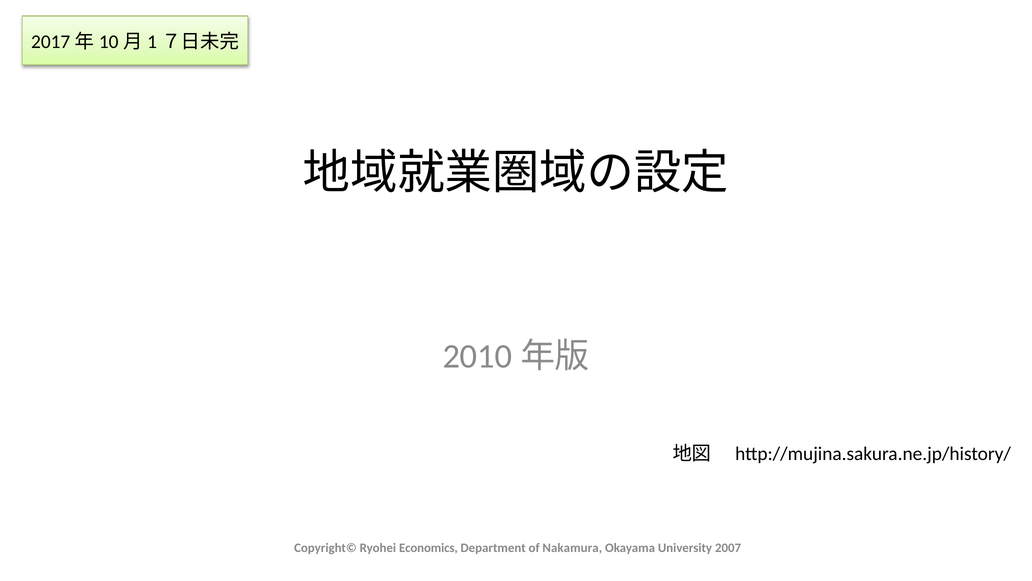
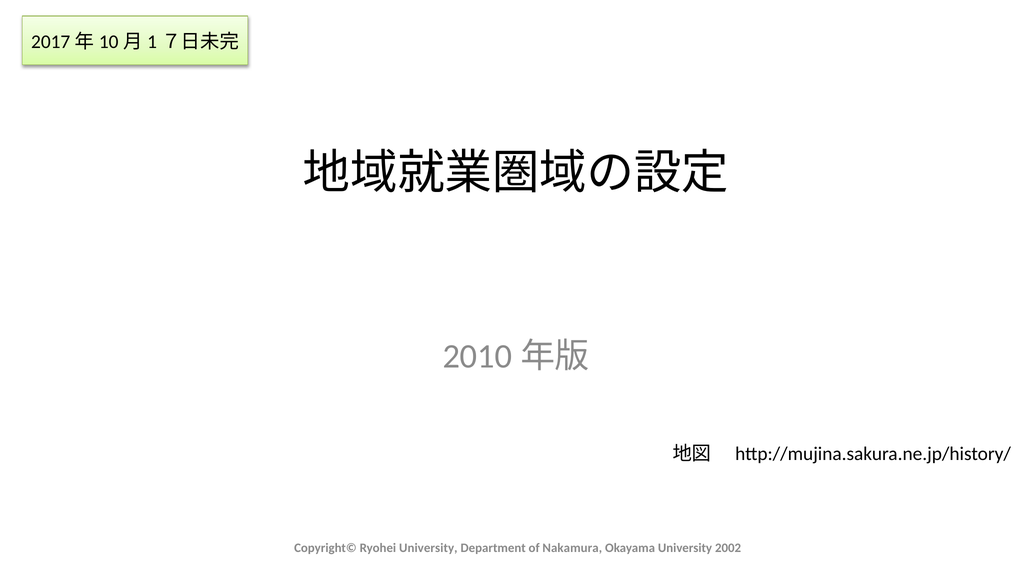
Ryohei Economics: Economics -> University (428, 547)
2007: 2007 -> 2002 (728, 547)
